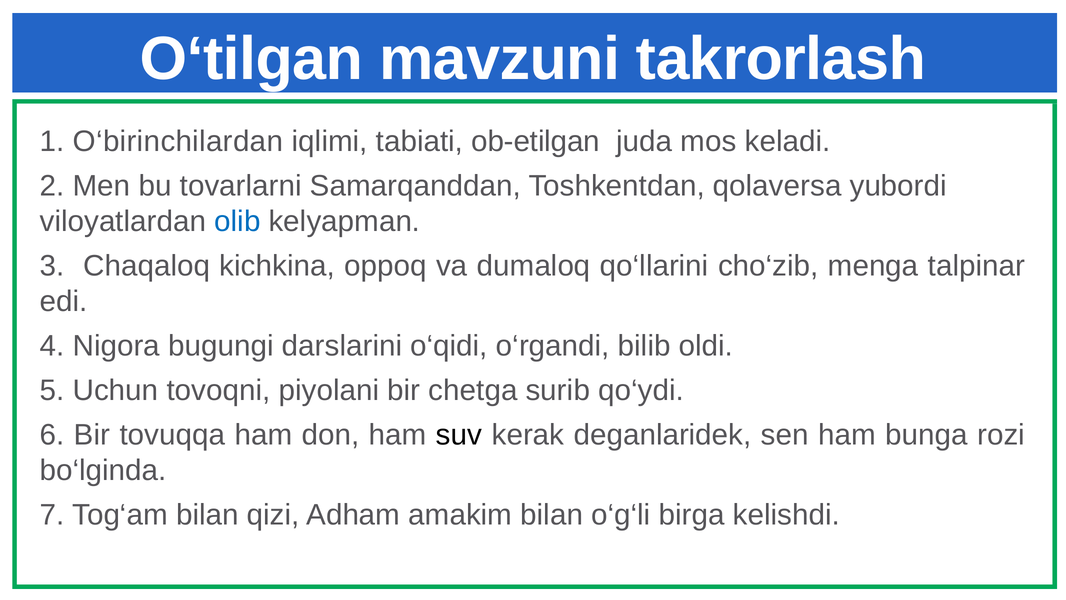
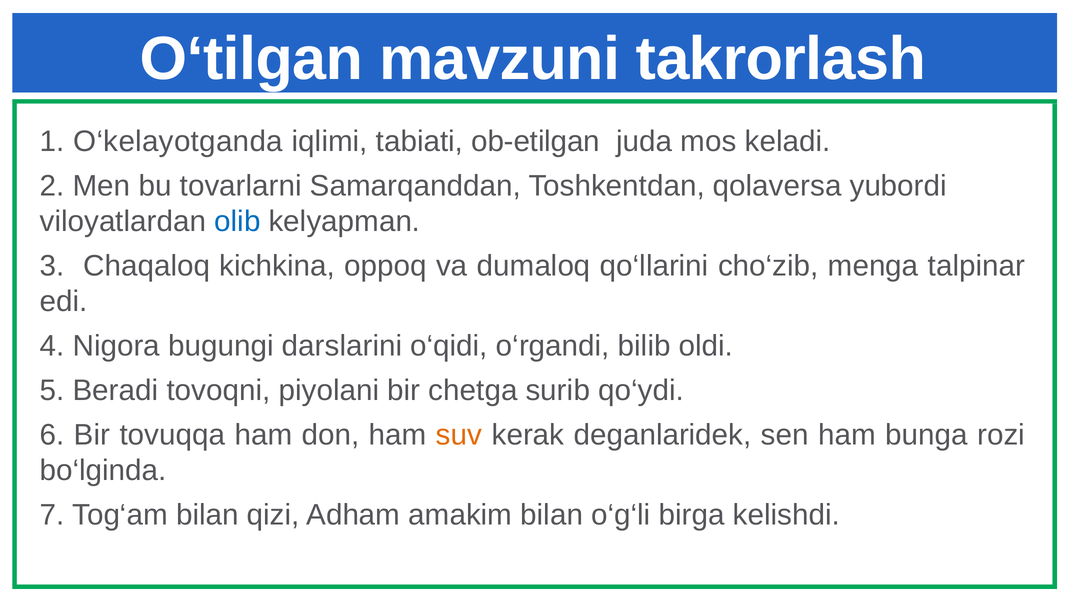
O‘birinchilardan: O‘birinchilardan -> O‘kelayotganda (178, 141)
Uchun: Uchun -> Beradi (116, 390)
suv colour: black -> orange (459, 435)
